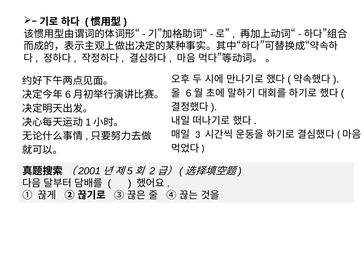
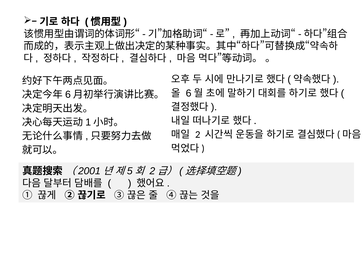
3: 3 -> 2 (198, 135)
